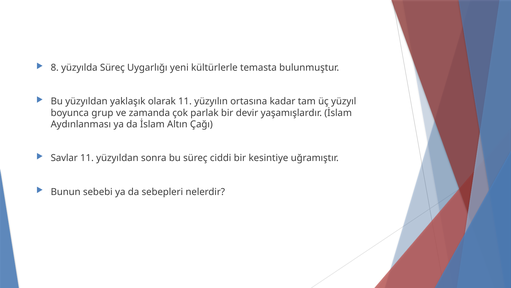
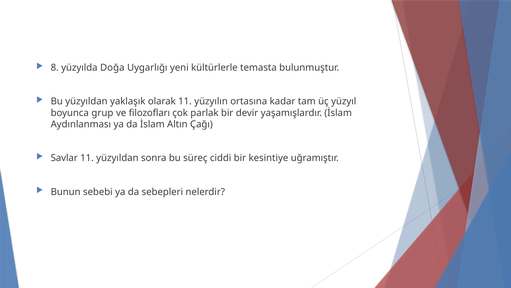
yüzyılda Süreç: Süreç -> Doğa (112, 68)
zamanda: zamanda -> filozofları (149, 113)
